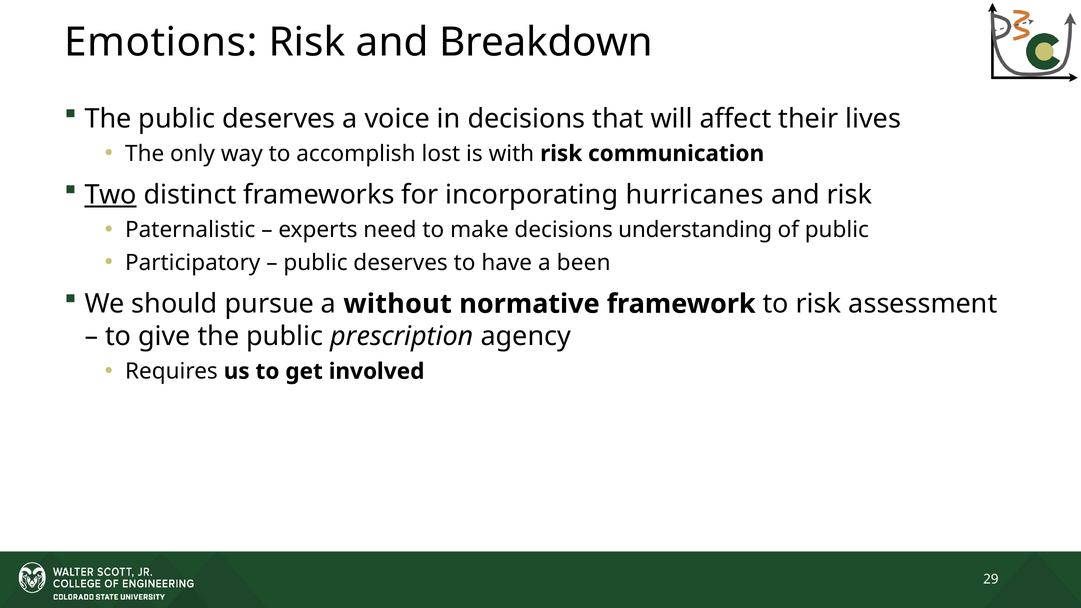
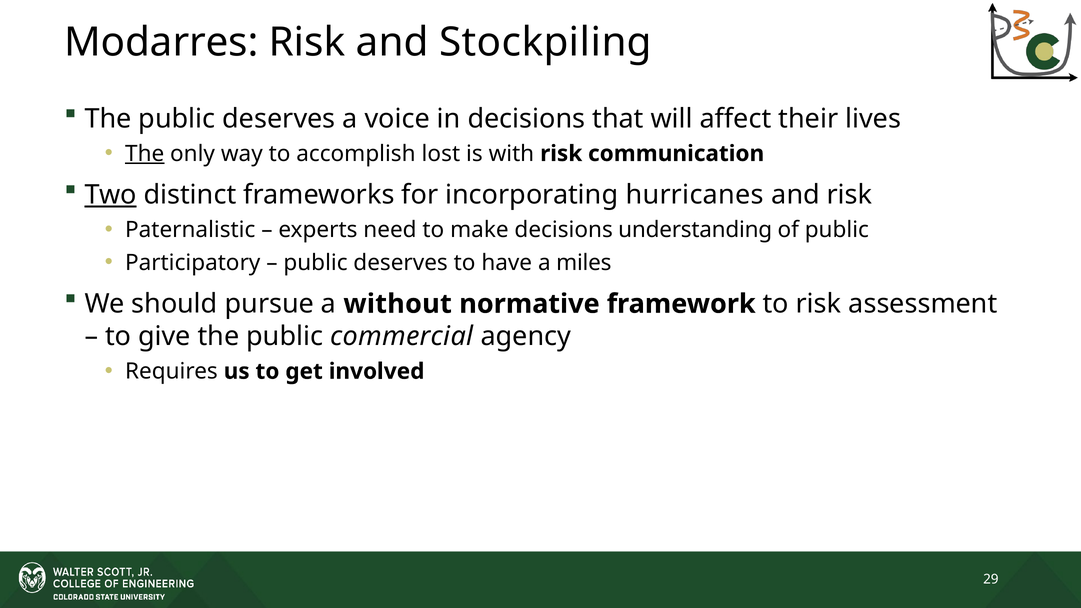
Emotions: Emotions -> Modarres (161, 42)
Breakdown: Breakdown -> Stockpiling (546, 42)
The underline: none -> present (145, 154)
been: been -> miles (584, 263)
prescription: prescription -> commercial (402, 336)
